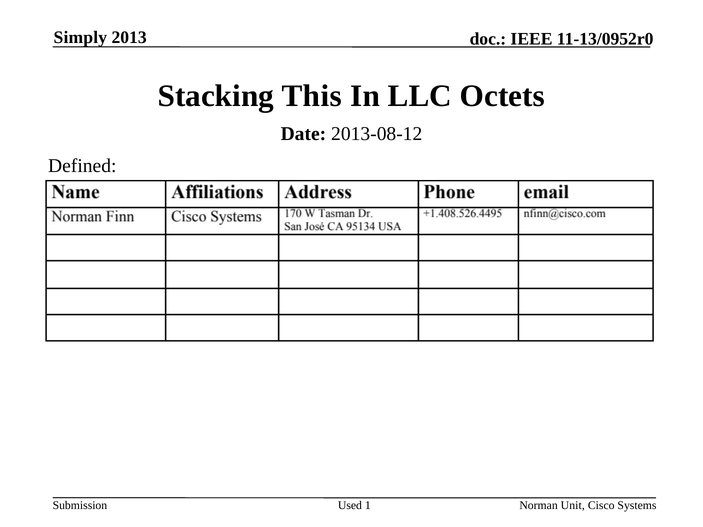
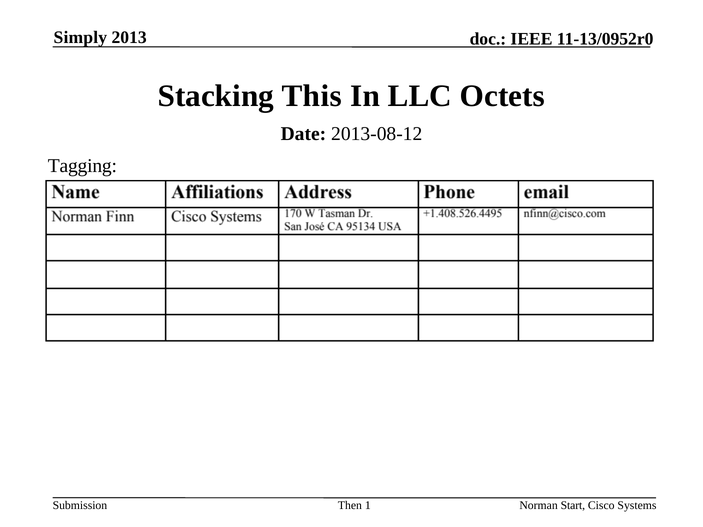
Defined: Defined -> Tagging (82, 166)
Used: Used -> Then (350, 506)
Unit: Unit -> Start (573, 506)
